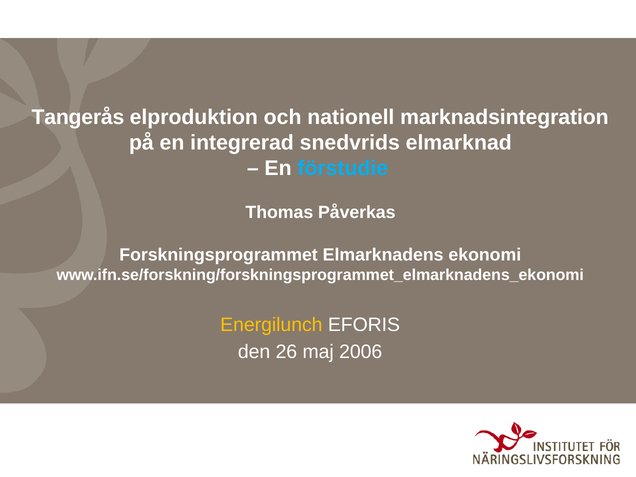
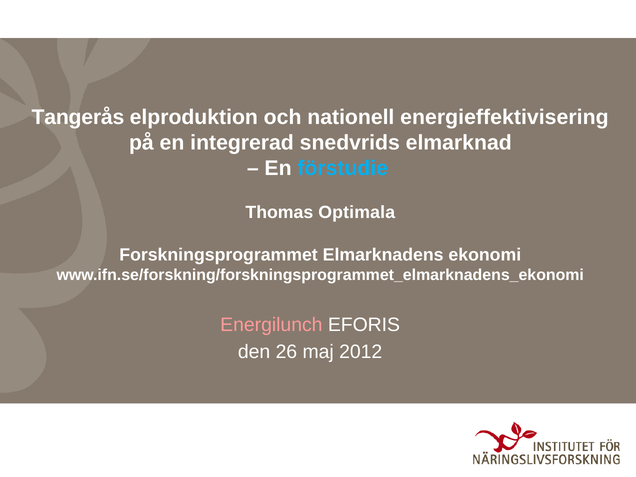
marknadsintegration: marknadsintegration -> energieffektivisering (504, 117)
Påverkas: Påverkas -> Optimala (357, 213)
Energilunch colour: yellow -> pink (271, 325)
2006: 2006 -> 2012 (361, 352)
